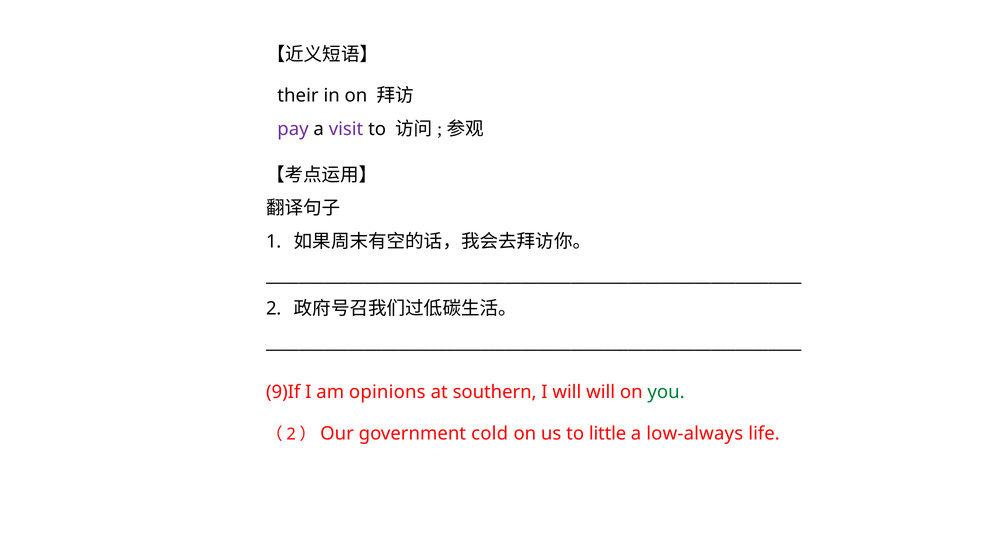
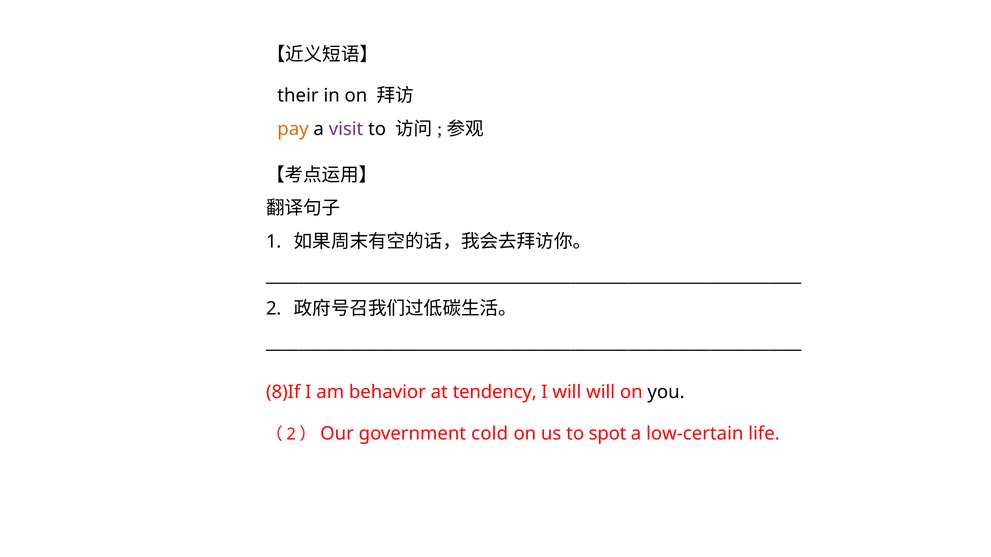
pay colour: purple -> orange (293, 129)
9)If: 9)If -> 8)If (283, 393)
opinions: opinions -> behavior (387, 393)
southern: southern -> tendency (495, 393)
you colour: green -> black (666, 393)
little: little -> spot (608, 434)
low-always: low-always -> low-certain (695, 434)
